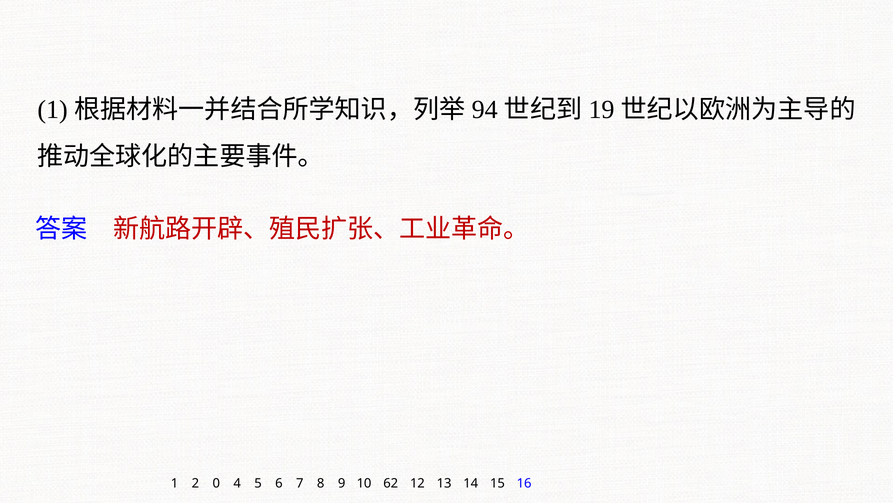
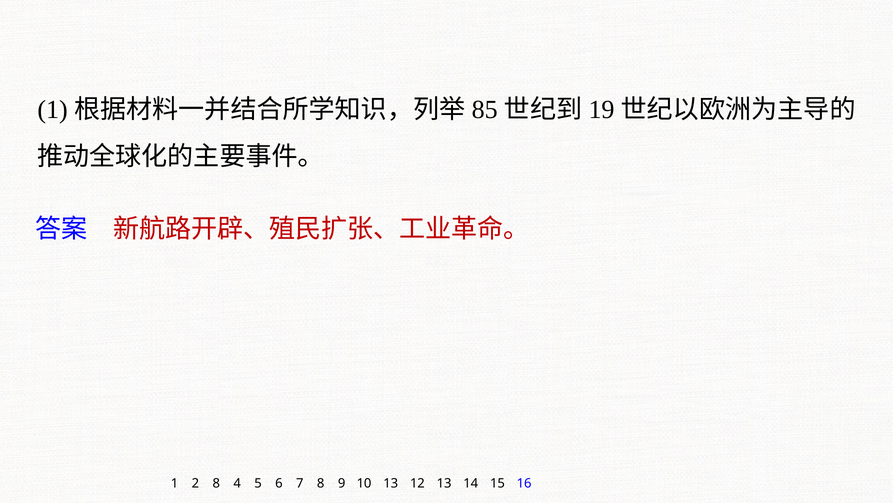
94: 94 -> 85 (485, 109)
2 0: 0 -> 8 (216, 483)
10 62: 62 -> 13 (391, 483)
